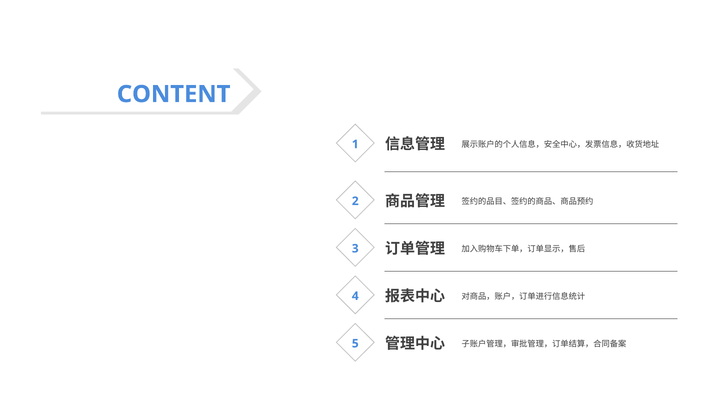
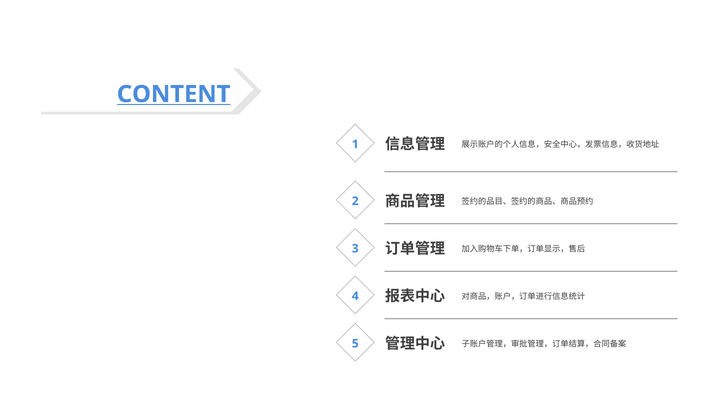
CONTENT underline: none -> present (174, 94)
